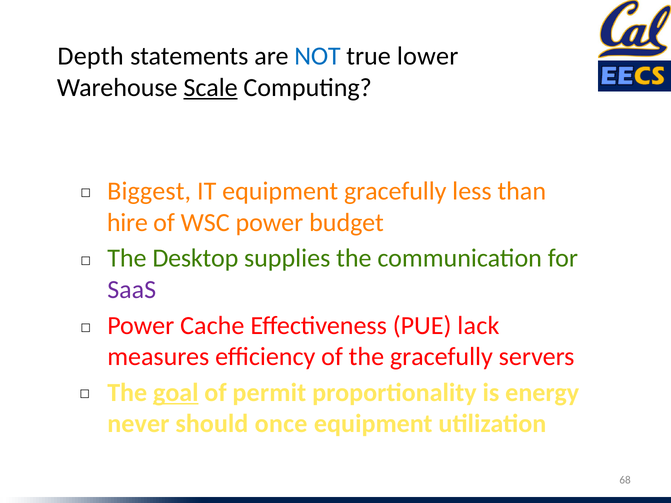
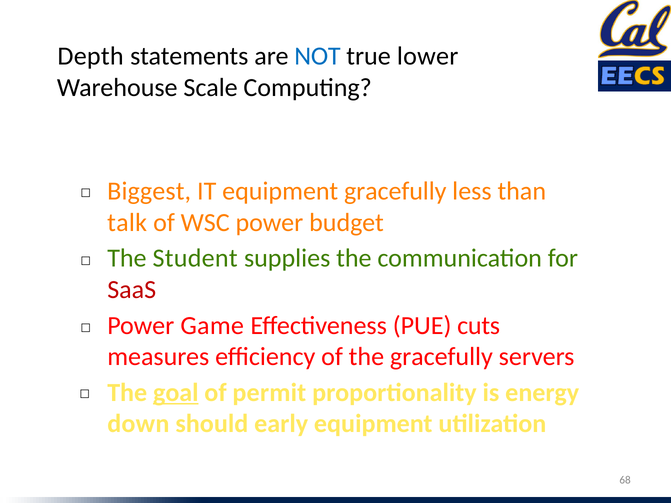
Scale underline: present -> none (211, 88)
hire: hire -> talk (127, 223)
Desktop: Desktop -> Student (195, 259)
SaaS colour: purple -> red (132, 290)
Cache: Cache -> Game (212, 326)
lack: lack -> cuts (479, 326)
never: never -> down (138, 424)
once: once -> early (281, 424)
